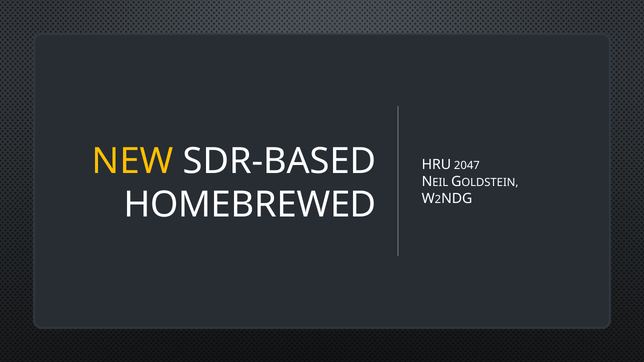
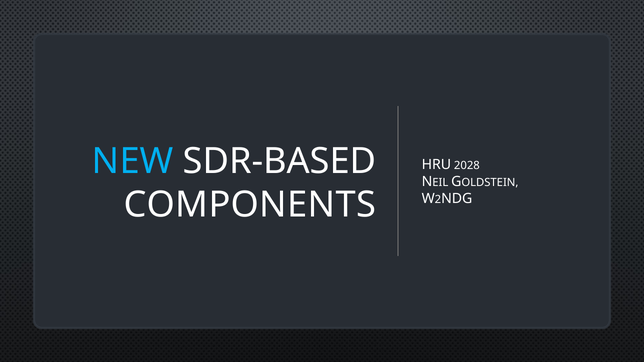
NEW colour: yellow -> light blue (133, 162)
2047: 2047 -> 2028 (467, 166)
HOMEBREWED: HOMEBREWED -> COMPONENTS (250, 205)
